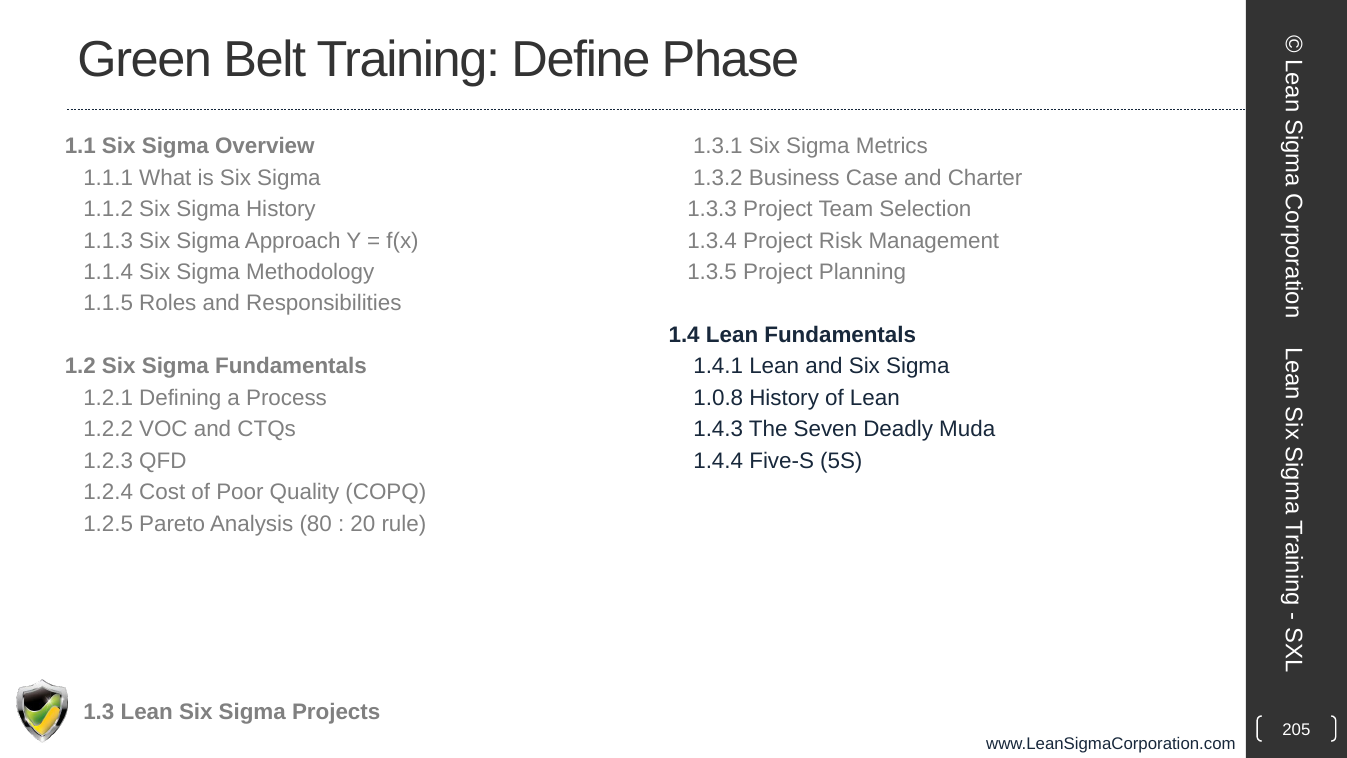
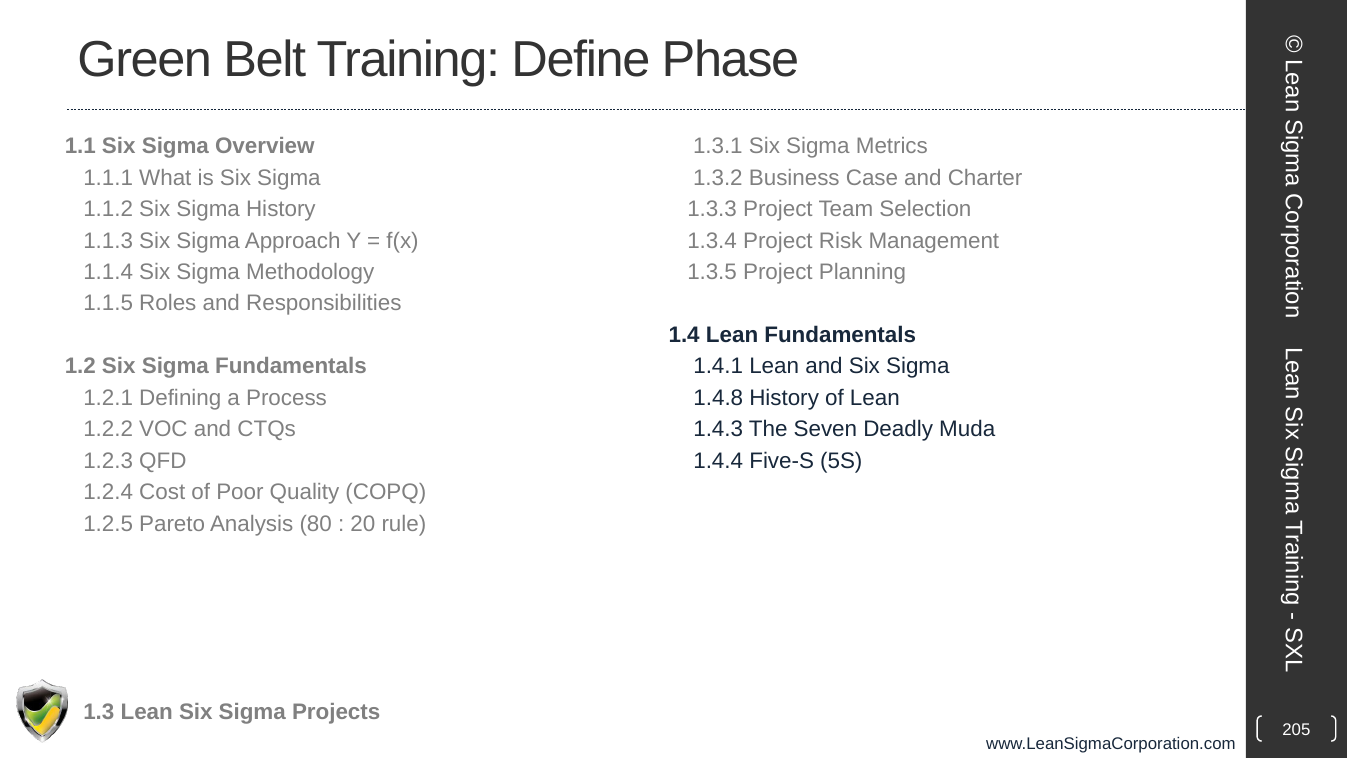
1.0.8: 1.0.8 -> 1.4.8 (718, 398)
